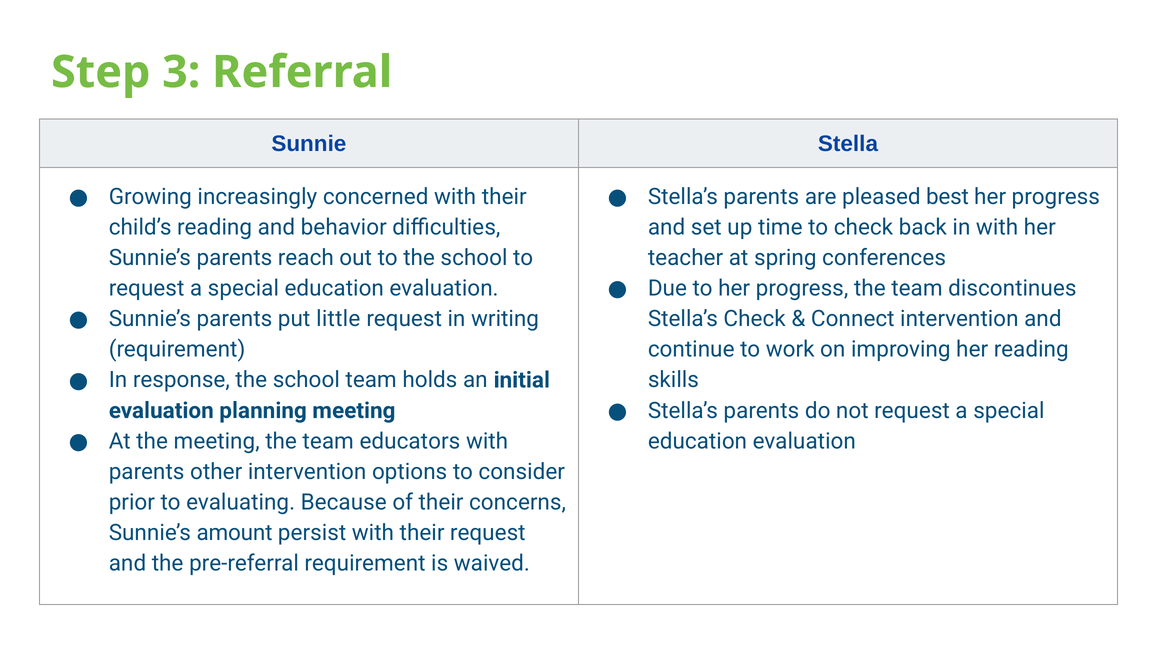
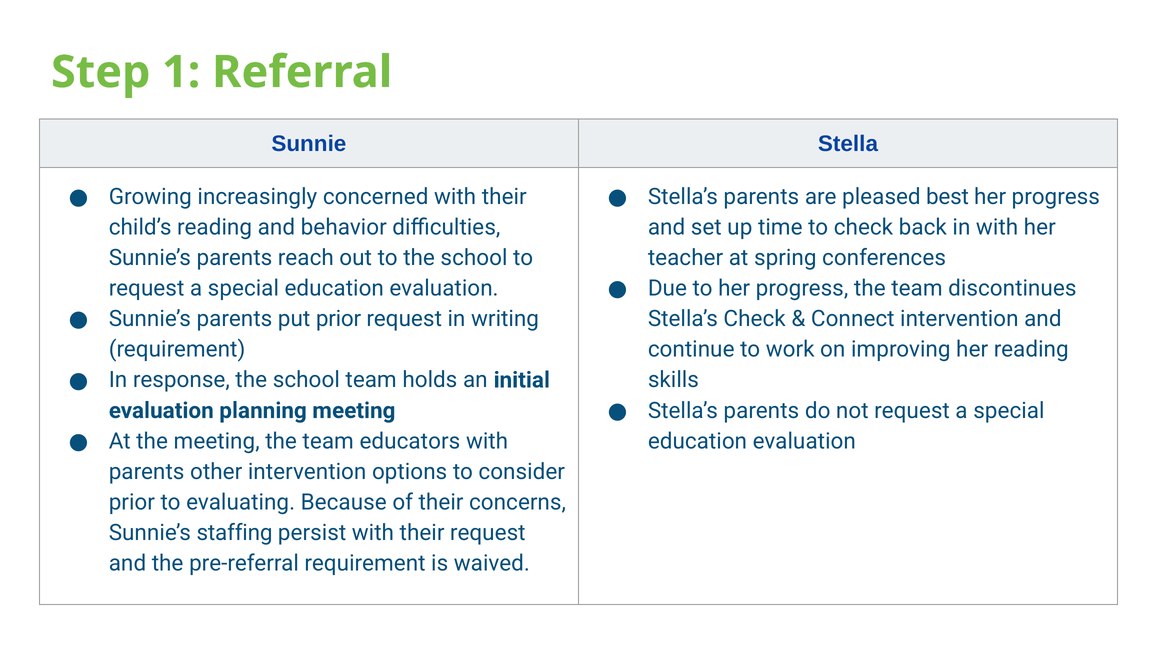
3: 3 -> 1 (181, 72)
put little: little -> prior (339, 319)
amount: amount -> staffing (235, 533)
